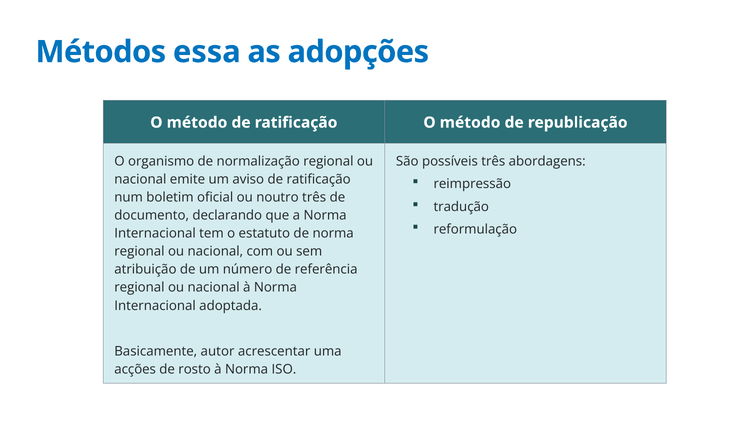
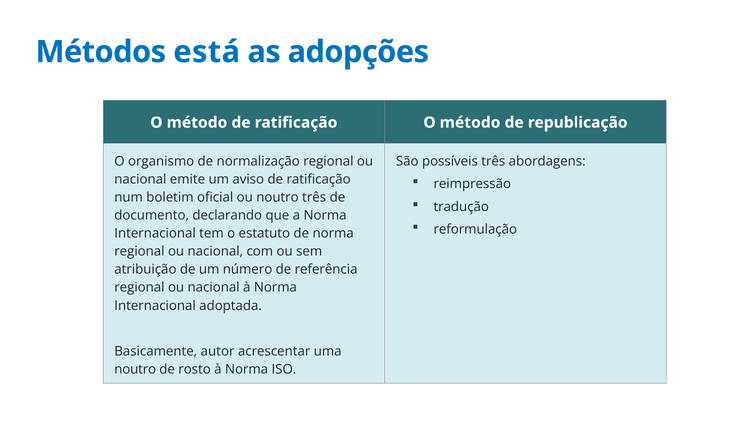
essa: essa -> está (207, 52)
acções: acções -> noutro (135, 370)
